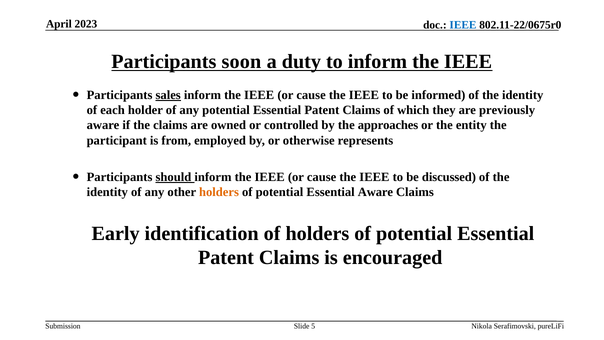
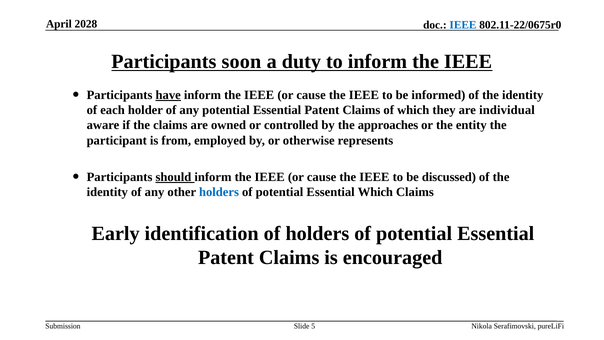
2023: 2023 -> 2028 (86, 24)
sales: sales -> have (168, 95)
previously: previously -> individual (507, 110)
holders colour: orange -> blue (219, 192)
Essential Aware: Aware -> Which (375, 192)
